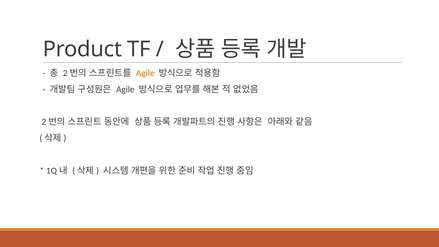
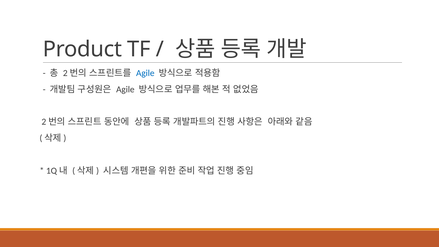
Agile colour: orange -> blue (145, 73)
